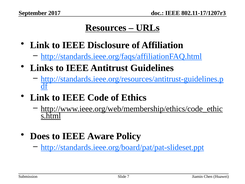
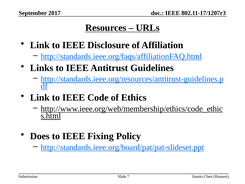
Aware: Aware -> Fixing (101, 136)
